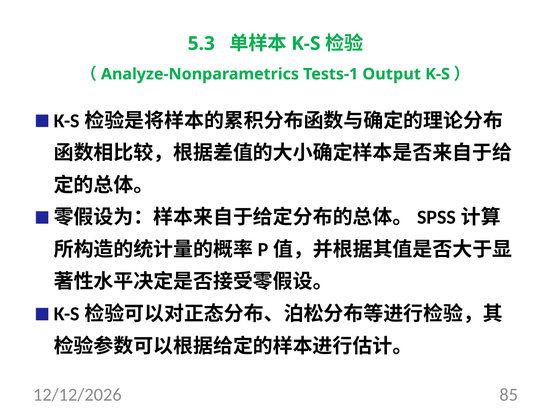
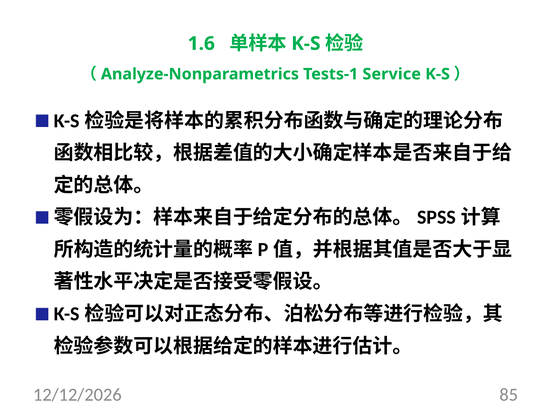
5.3: 5.3 -> 1.6 (201, 44)
Output: Output -> Service (392, 74)
